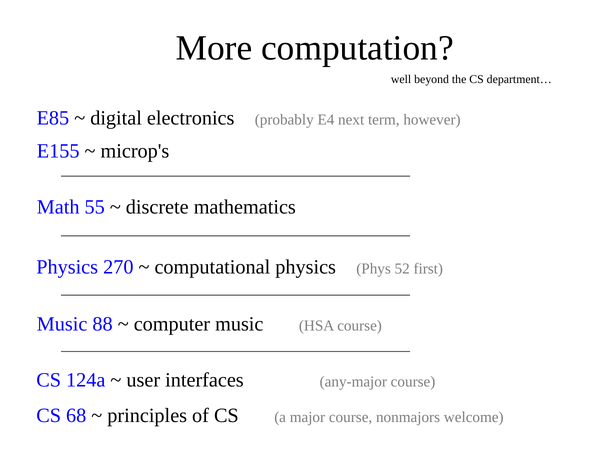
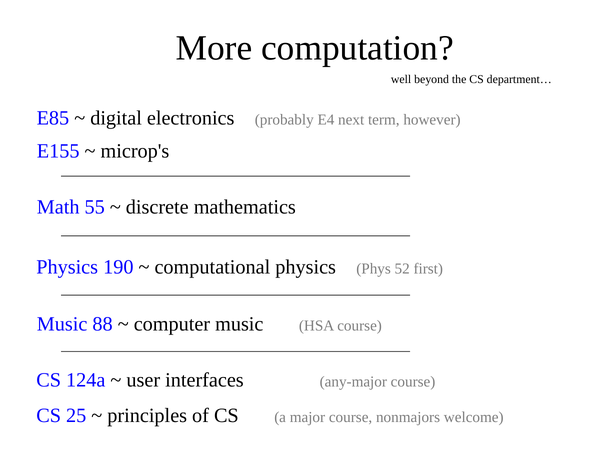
270: 270 -> 190 (118, 267)
68: 68 -> 25 (76, 415)
